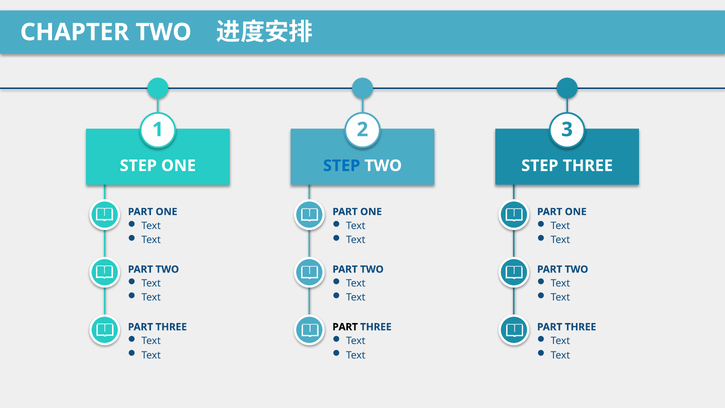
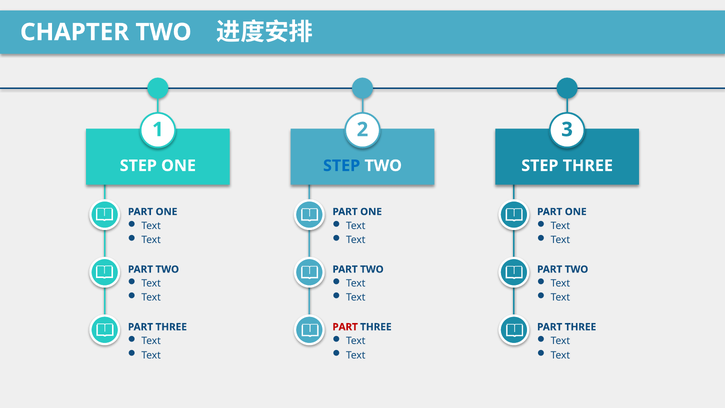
PART colour: black -> red (345, 327)
